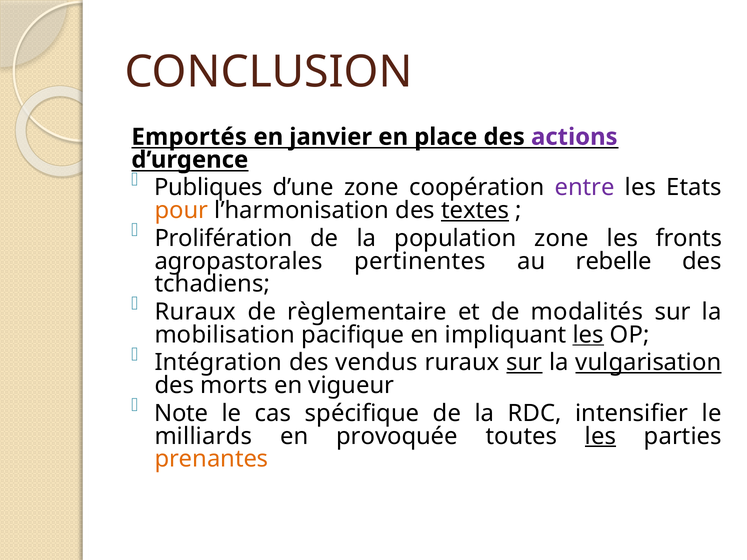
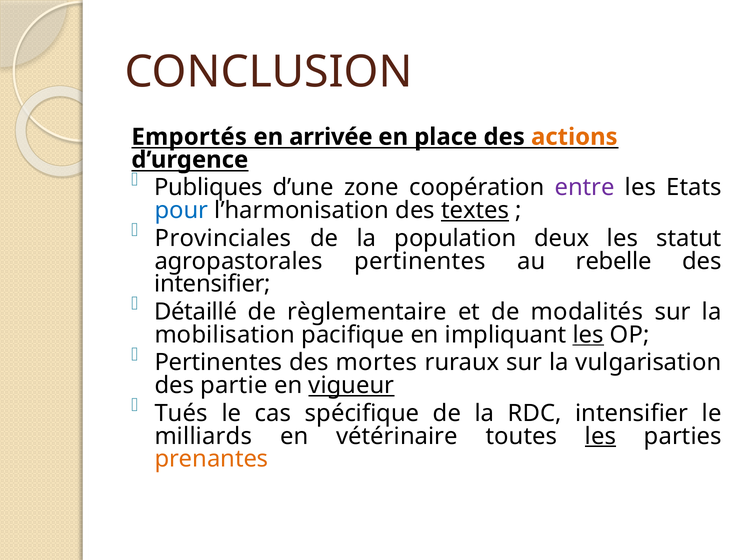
janvier: janvier -> arrivée (331, 137)
actions colour: purple -> orange (574, 137)
pour colour: orange -> blue (181, 211)
Prolifération: Prolifération -> Provinciales (223, 238)
population zone: zone -> deux (562, 238)
fronts: fronts -> statut (689, 238)
tchadiens: tchadiens -> intensifier (212, 284)
Ruraux: Ruraux -> Détaillé (196, 312)
Intégration: Intégration -> Pertinentes (218, 363)
vendus: vendus -> mortes (377, 363)
sur underline: present -> none (524, 363)
vulgarisation underline: present -> none (648, 363)
morts: morts -> partie (234, 386)
vigueur underline: none -> present (351, 386)
Note: Note -> Tués (181, 414)
provoquée: provoquée -> vétérinaire (397, 436)
